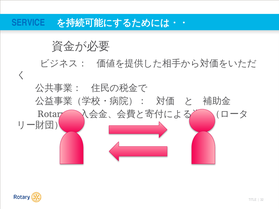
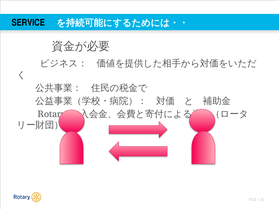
SERVICE colour: blue -> black (28, 23)
